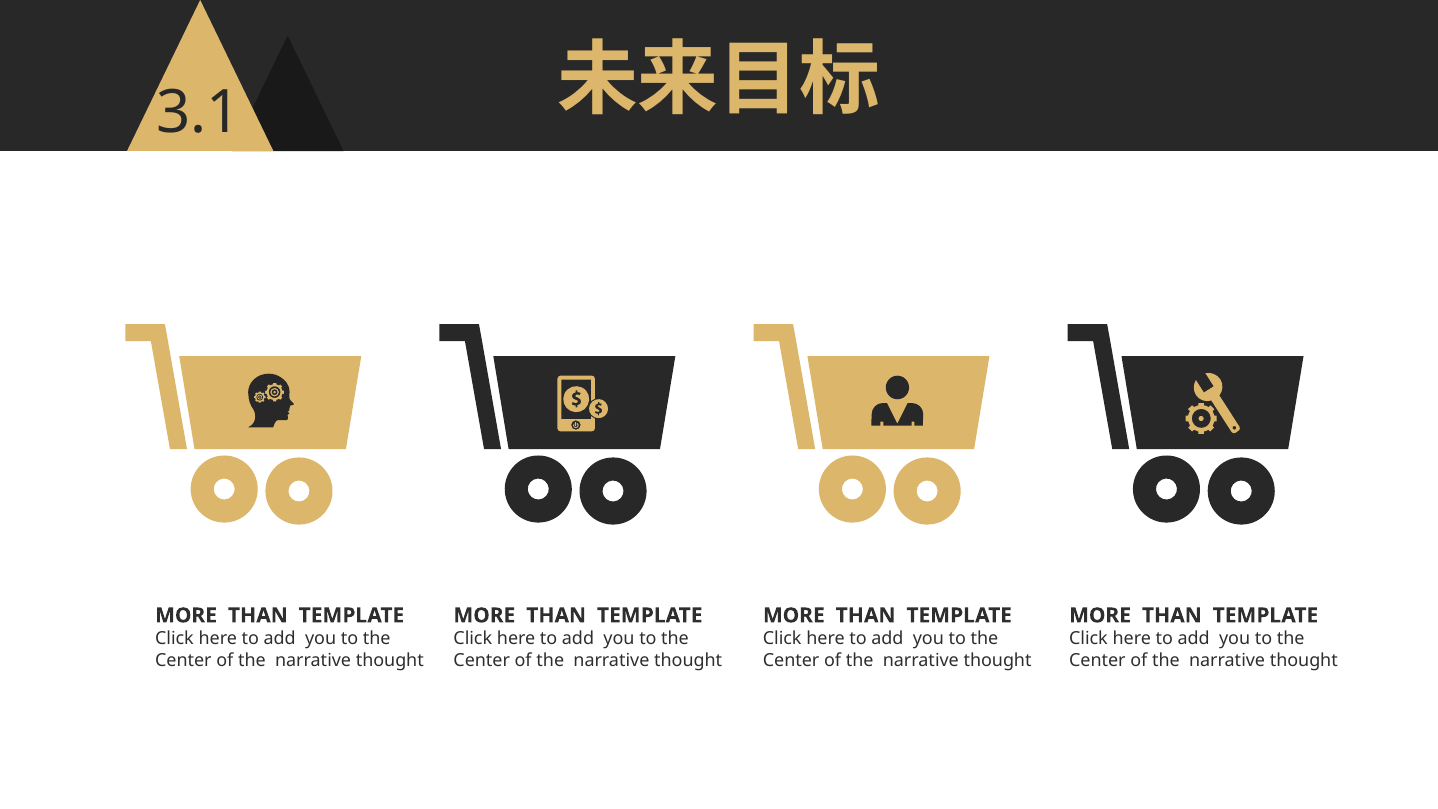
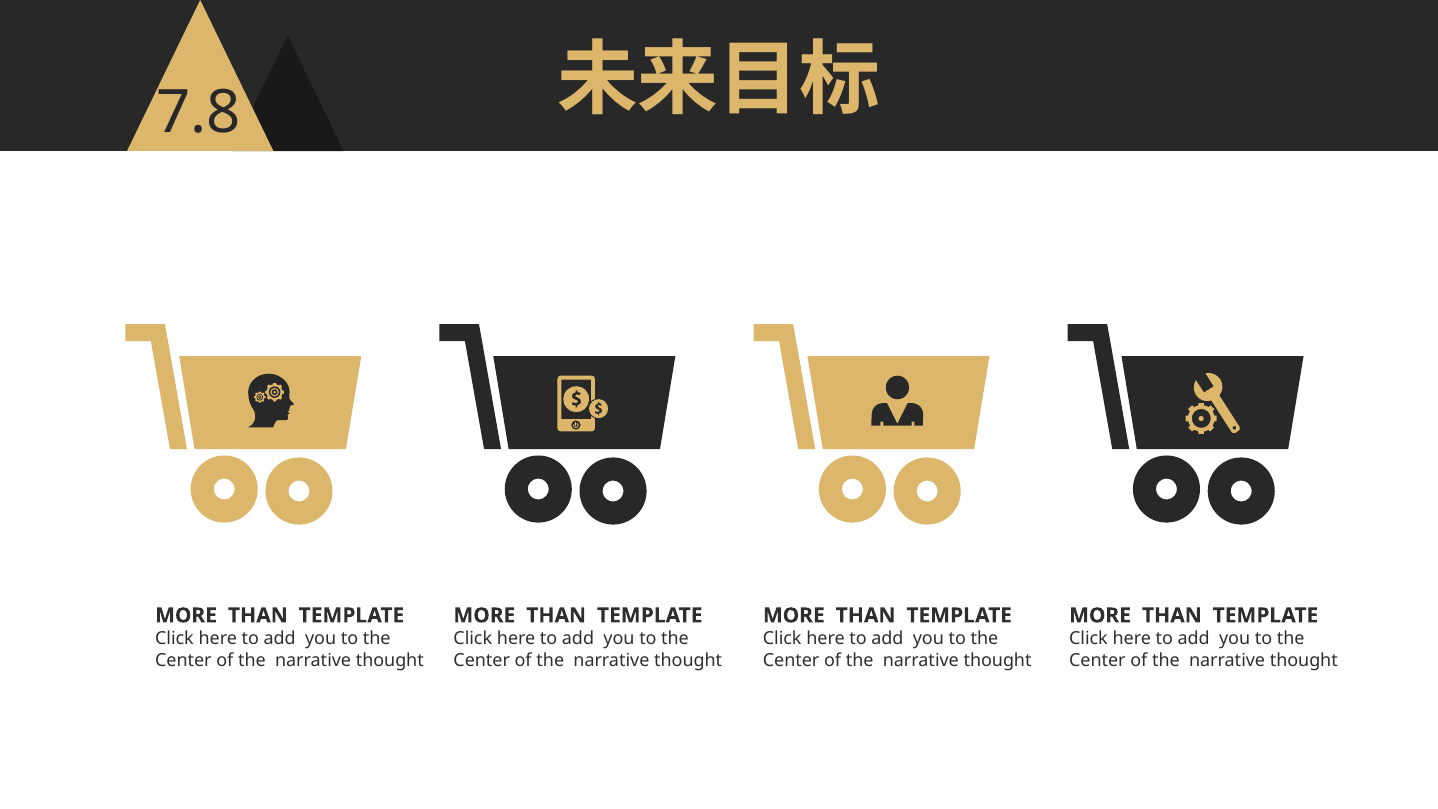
3.1: 3.1 -> 7.8 (198, 113)
